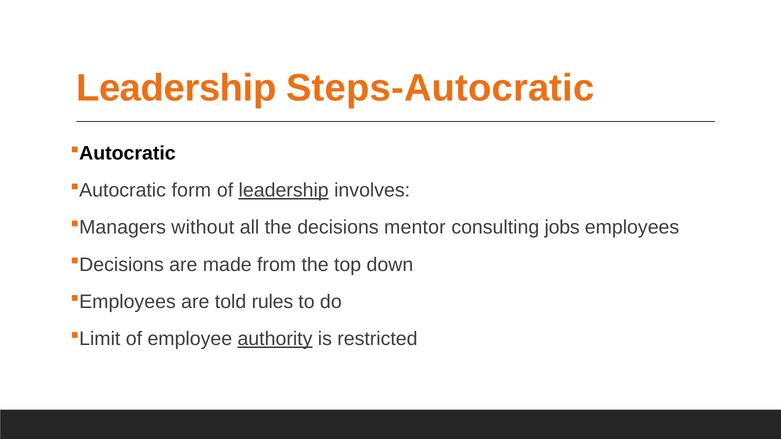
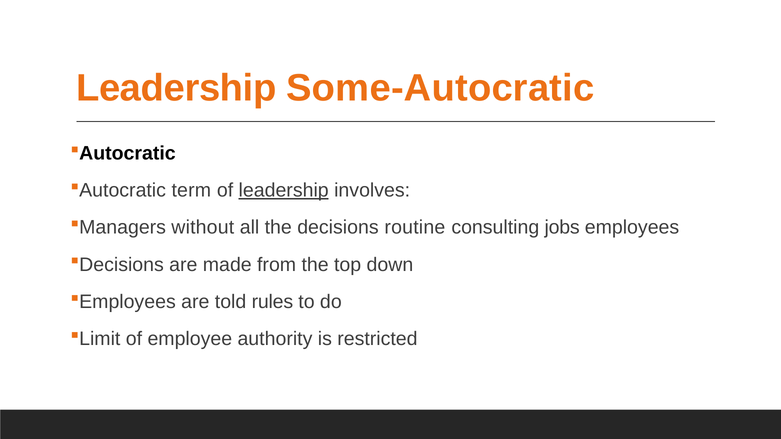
Steps-Autocratic: Steps-Autocratic -> Some-Autocratic (440, 88)
form: form -> term (191, 191)
mentor: mentor -> routine (415, 228)
authority underline: present -> none (275, 339)
